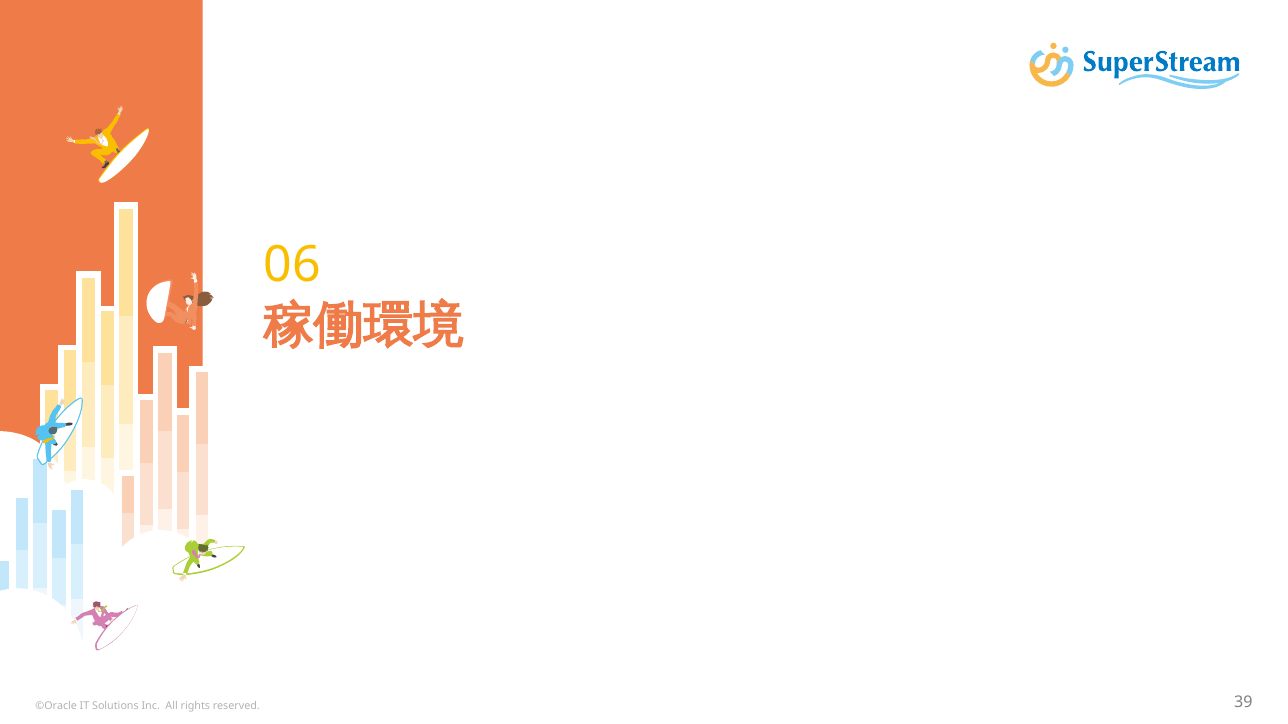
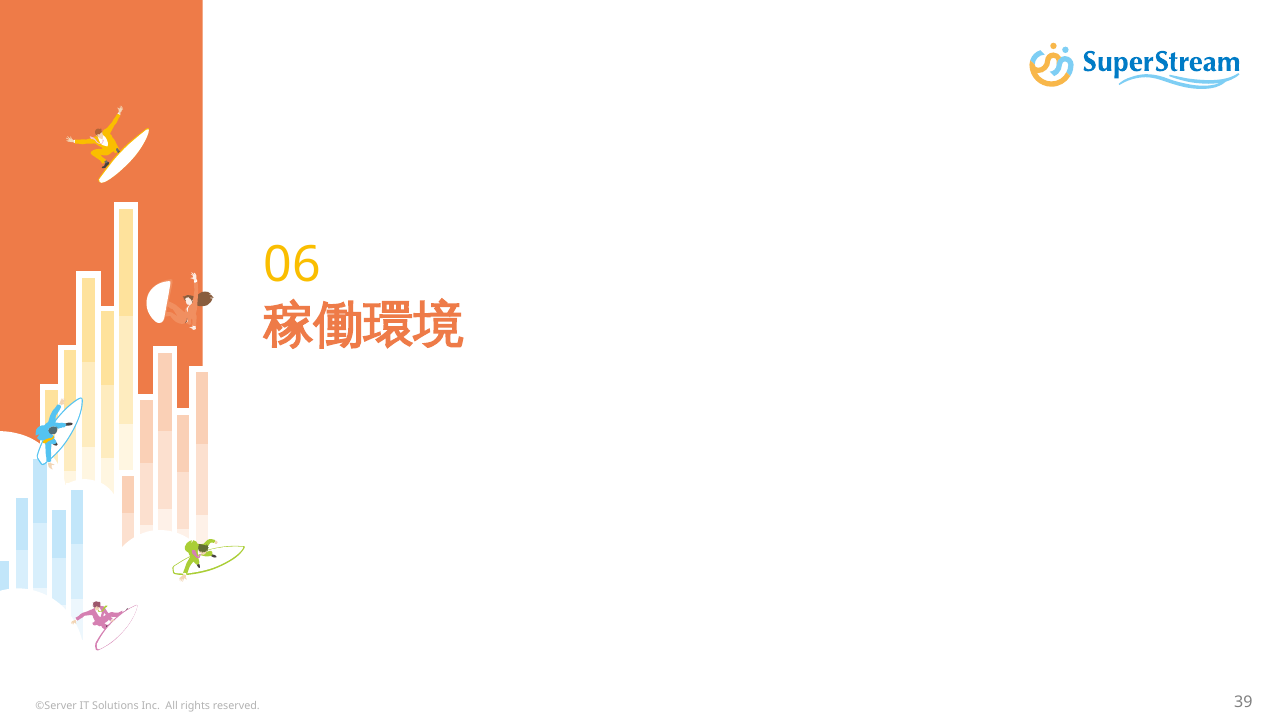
©Oracle: ©Oracle -> ©Server (56, 706)
